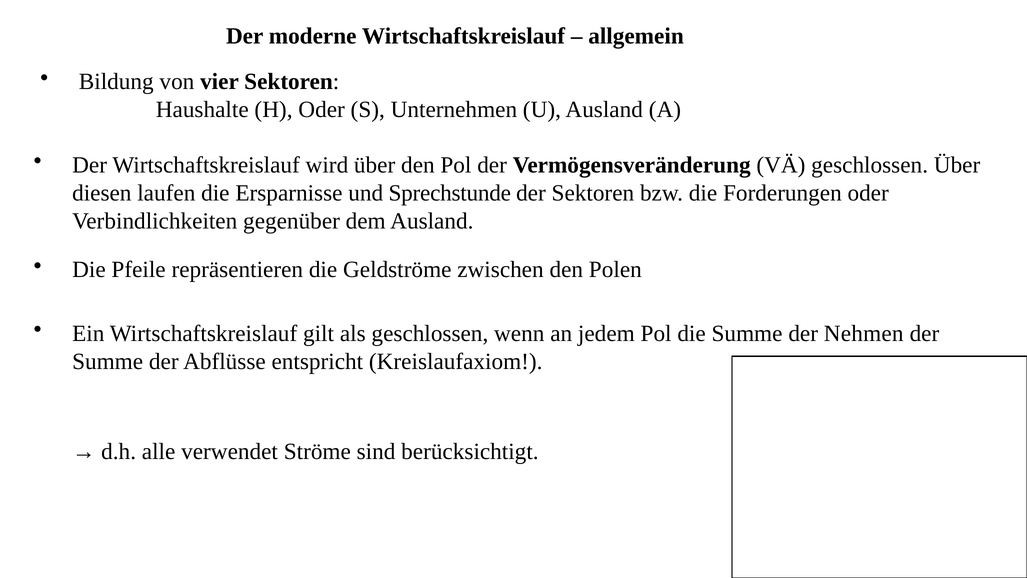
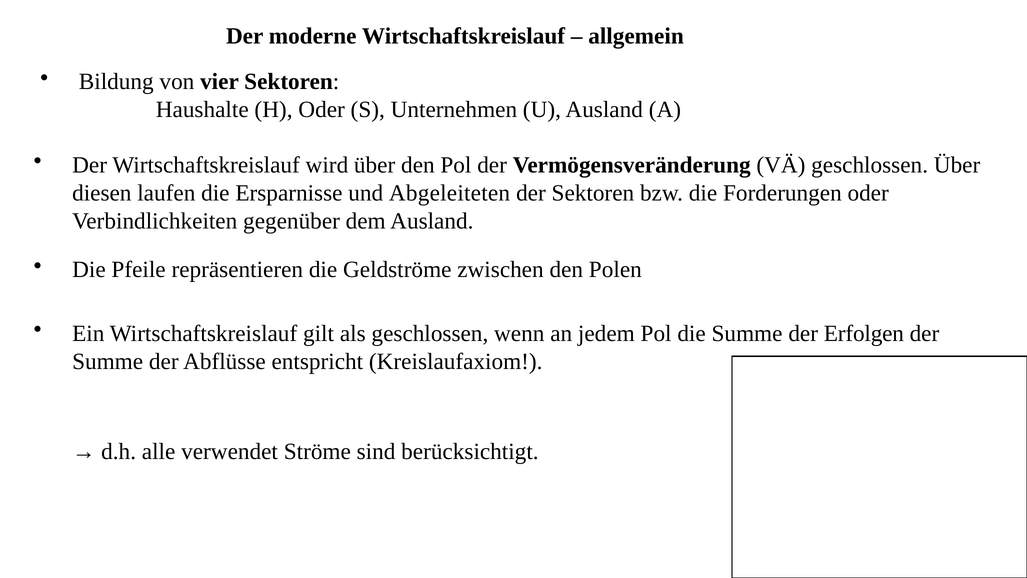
Sprechstunde: Sprechstunde -> Abgeleiteten (450, 193)
Nehmen: Nehmen -> Erfolgen (864, 333)
